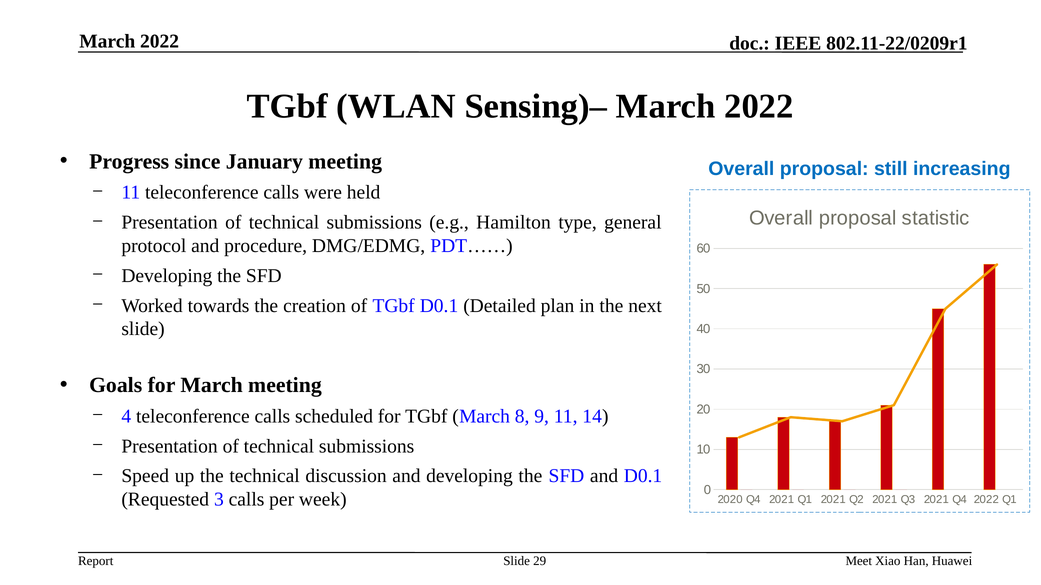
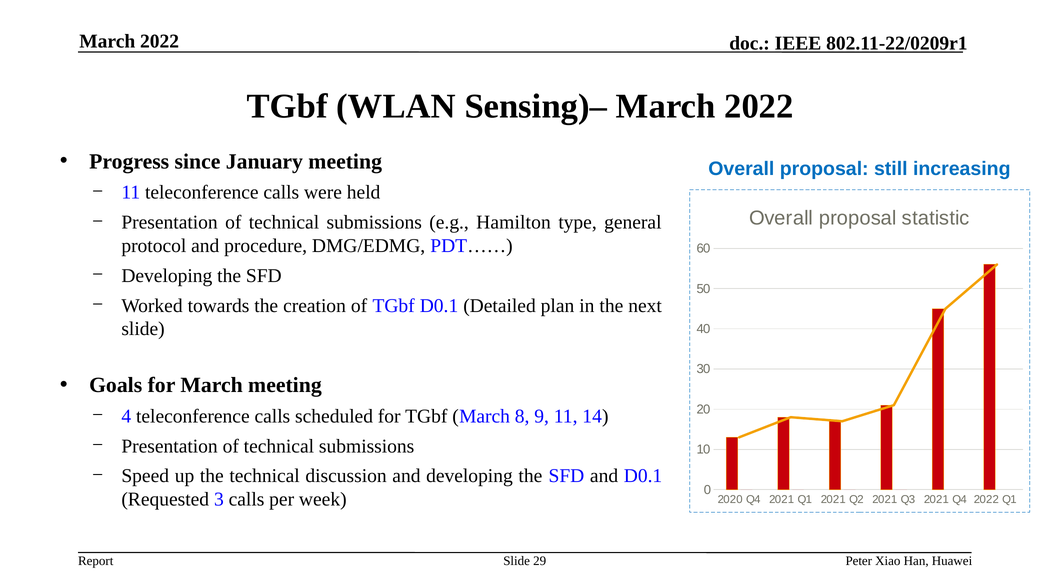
Meet: Meet -> Peter (859, 562)
